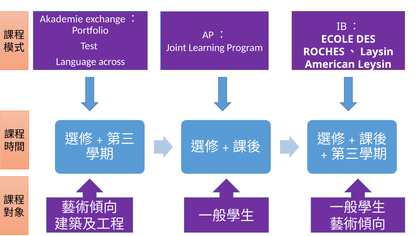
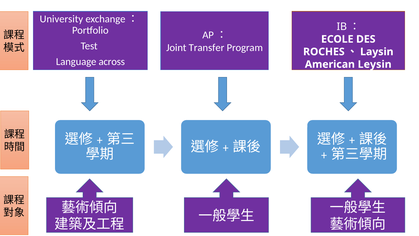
Akademie: Akademie -> University (61, 19)
Learning: Learning -> Transfer (207, 48)
